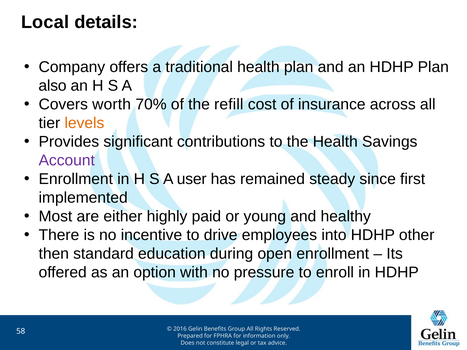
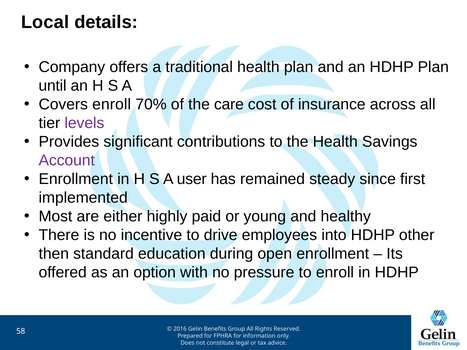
also: also -> until (53, 86)
Covers worth: worth -> enroll (112, 105)
refill: refill -> care (229, 105)
levels colour: orange -> purple (84, 123)
